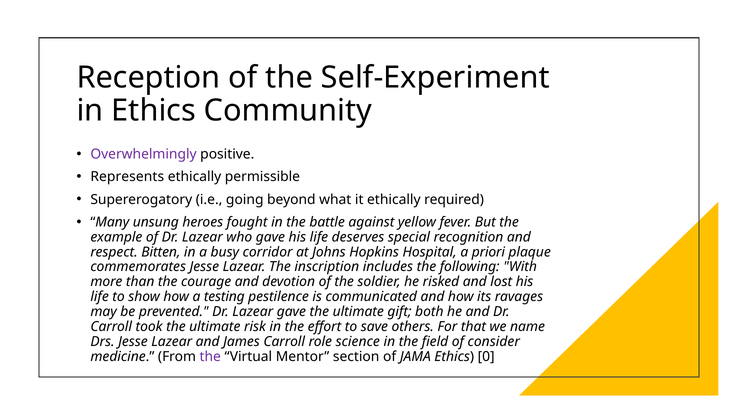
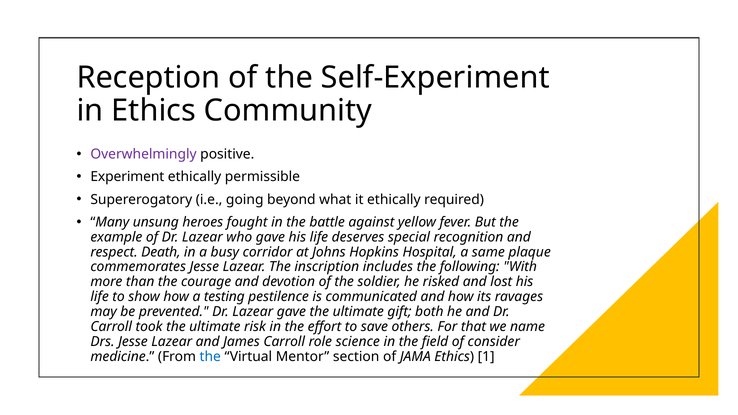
Represents: Represents -> Experiment (127, 177)
Bitten: Bitten -> Death (161, 252)
priori: priori -> same (488, 252)
the colour: purple -> blue (210, 357)
0: 0 -> 1 (486, 357)
